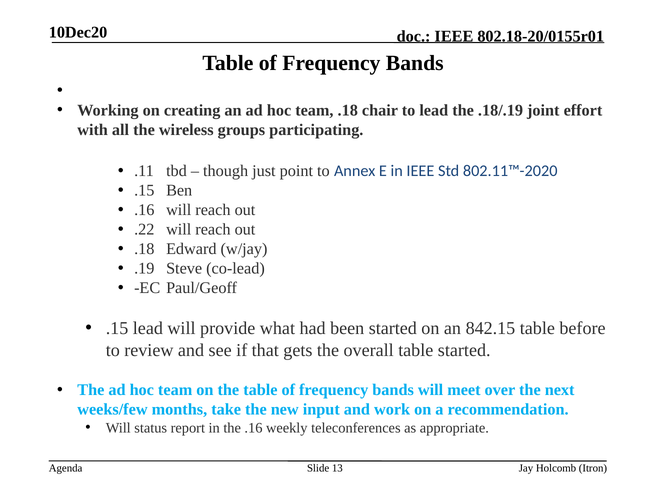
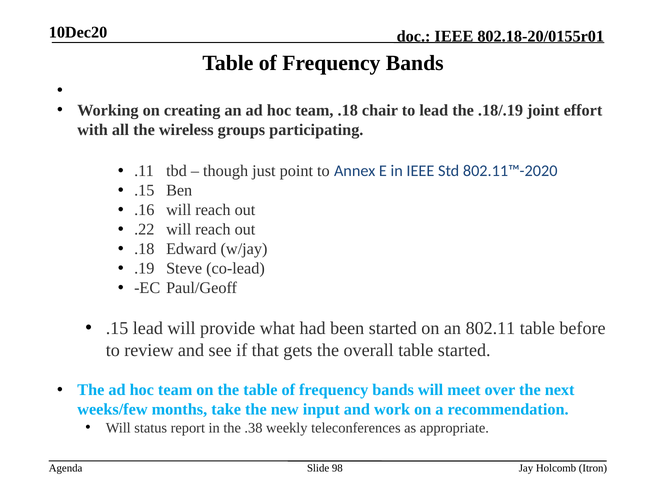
842.15: 842.15 -> 802.11 (490, 328)
the .16: .16 -> .38 (253, 427)
13: 13 -> 98 (337, 468)
